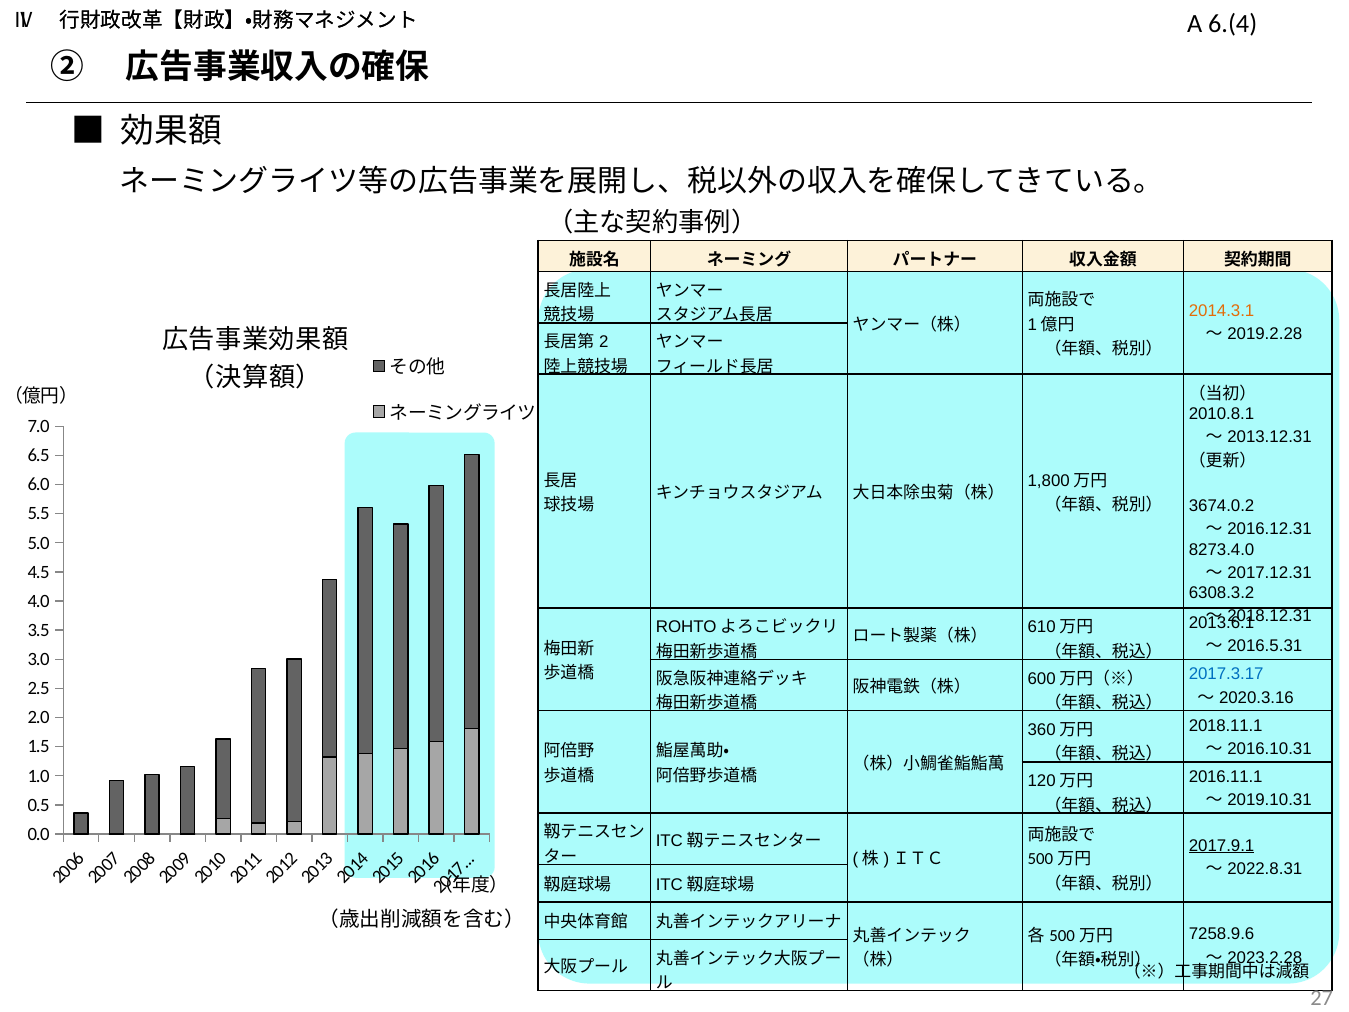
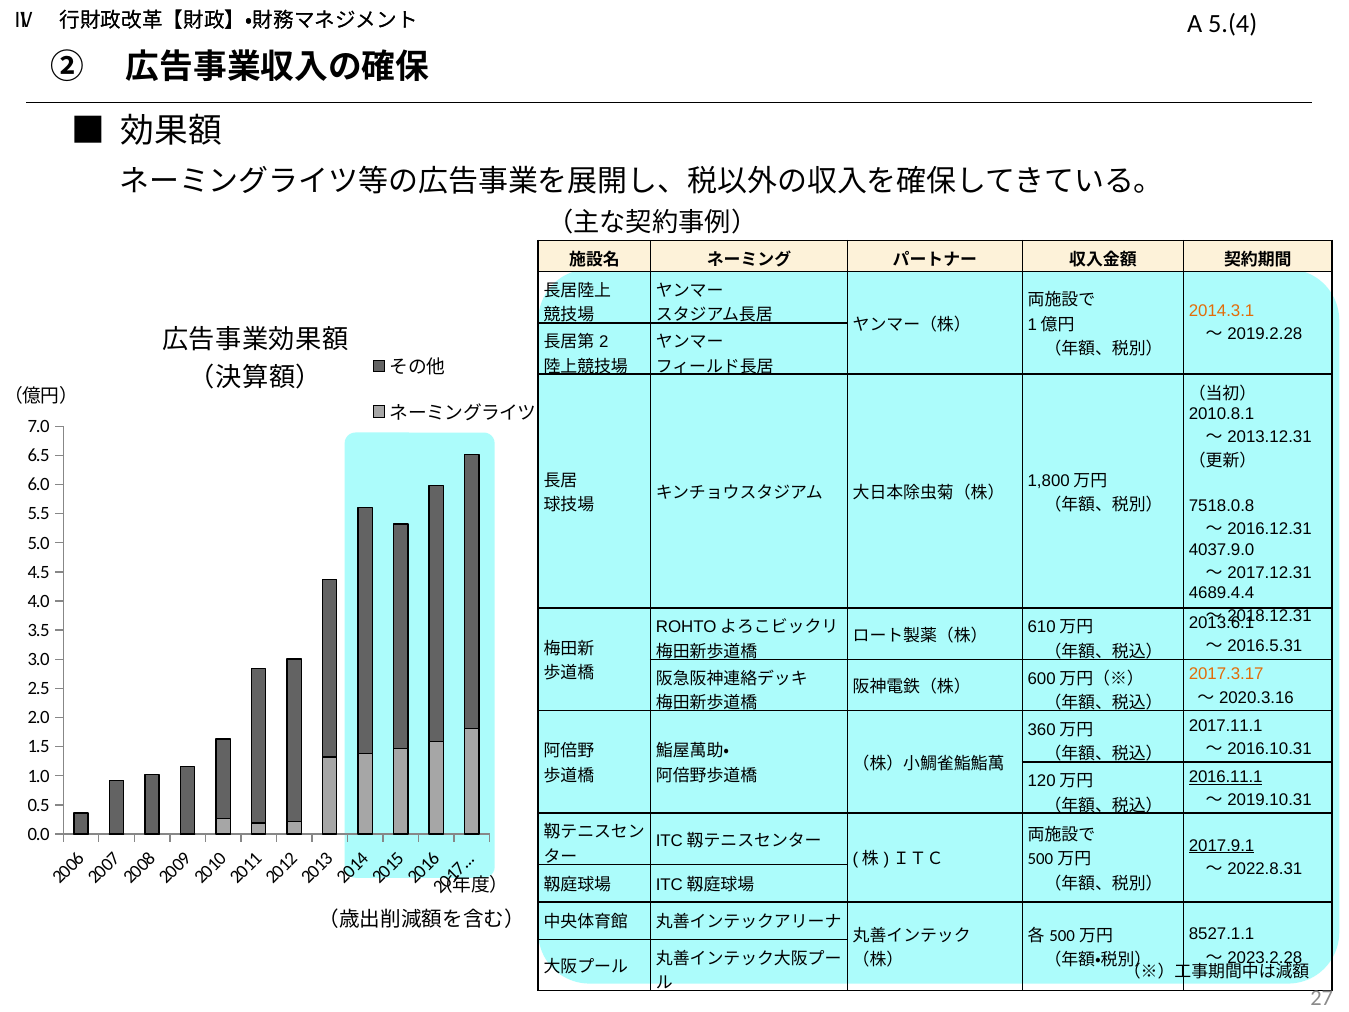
6.(4: 6.(4 -> 5.(4 (1233, 24)
3674.0.2: 3674.0.2 -> 7518.0.8 (1222, 506)
8273.4.0: 8273.4.0 -> 4037.9.0 (1222, 549)
6308.3.2: 6308.3.2 -> 4689.4.4 (1222, 593)
2017.3.17 colour: blue -> orange (1226, 674)
2018.11.1: 2018.11.1 -> 2017.11.1 (1226, 725)
2016.11.1 underline: none -> present (1226, 777)
7258.9.6: 7258.9.6 -> 8527.1.1 (1222, 934)
